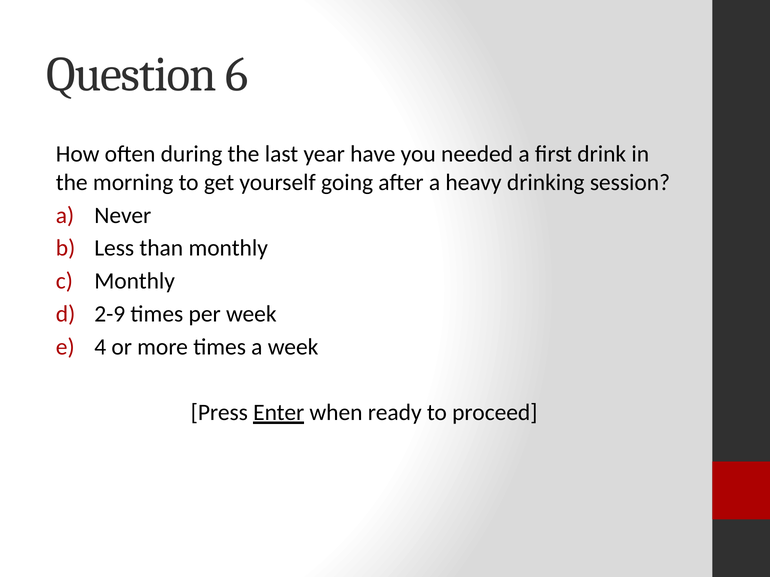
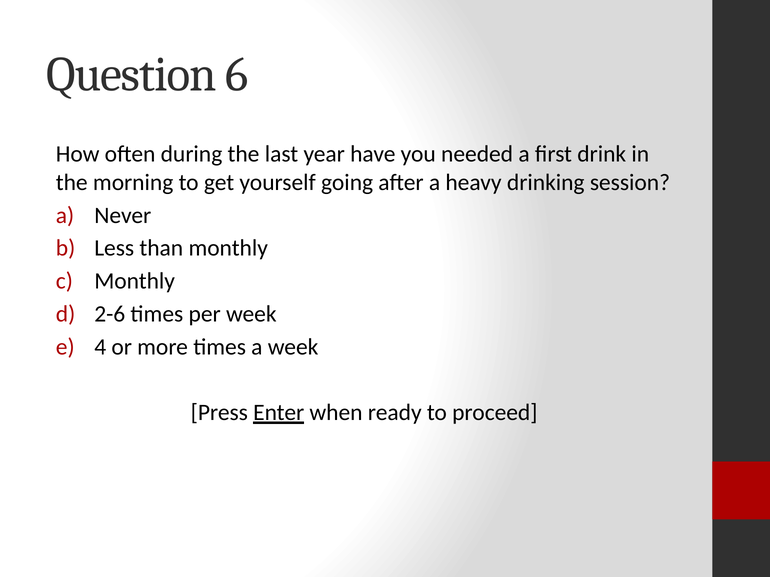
2-9: 2-9 -> 2-6 (110, 314)
